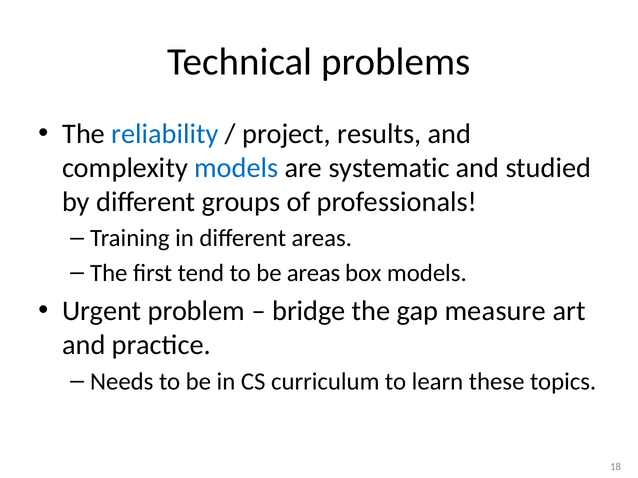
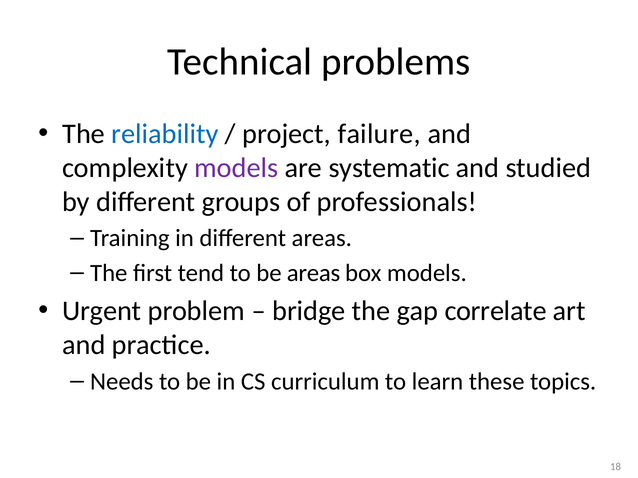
results: results -> failure (379, 134)
models colour: blue -> purple (236, 168)
measure: measure -> correlate (496, 311)
